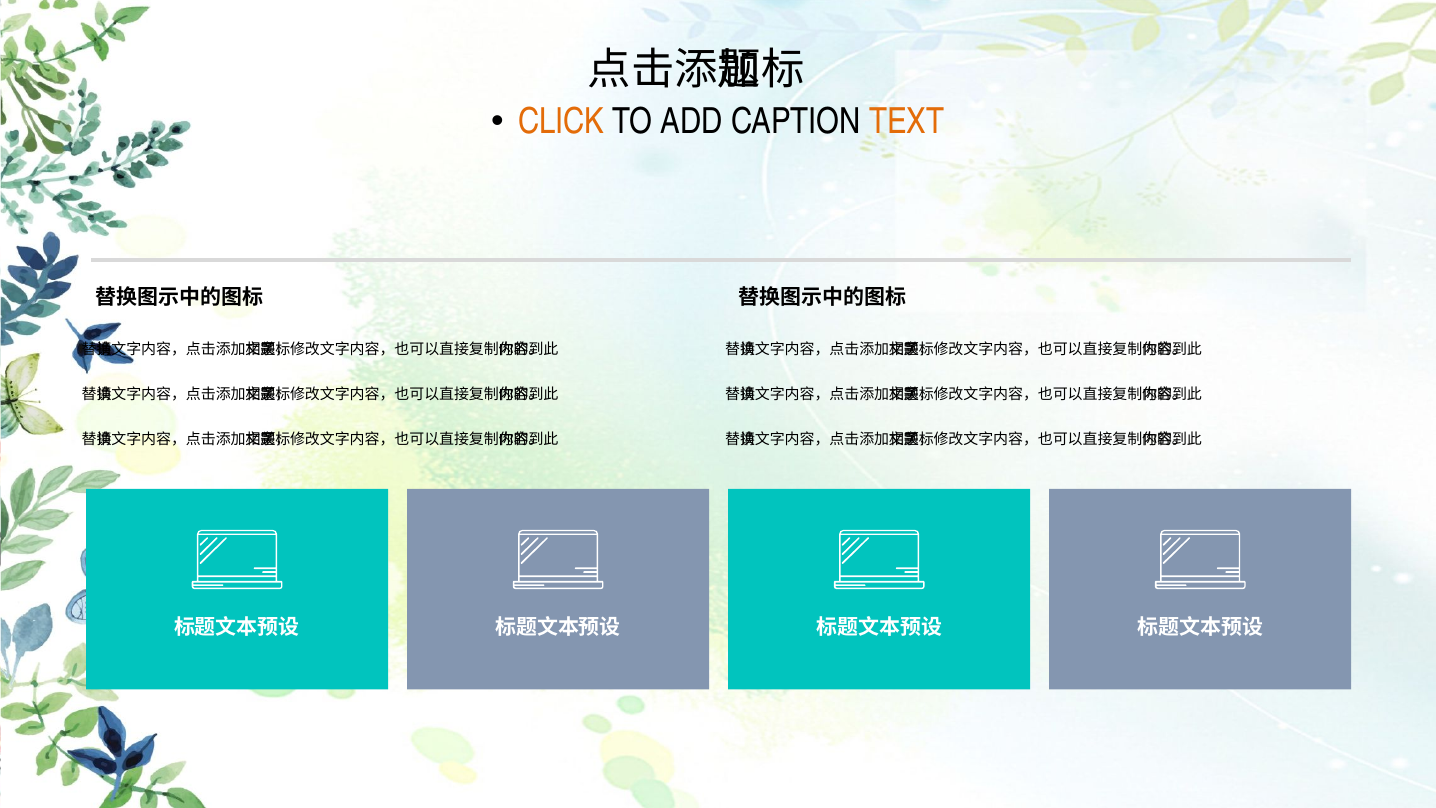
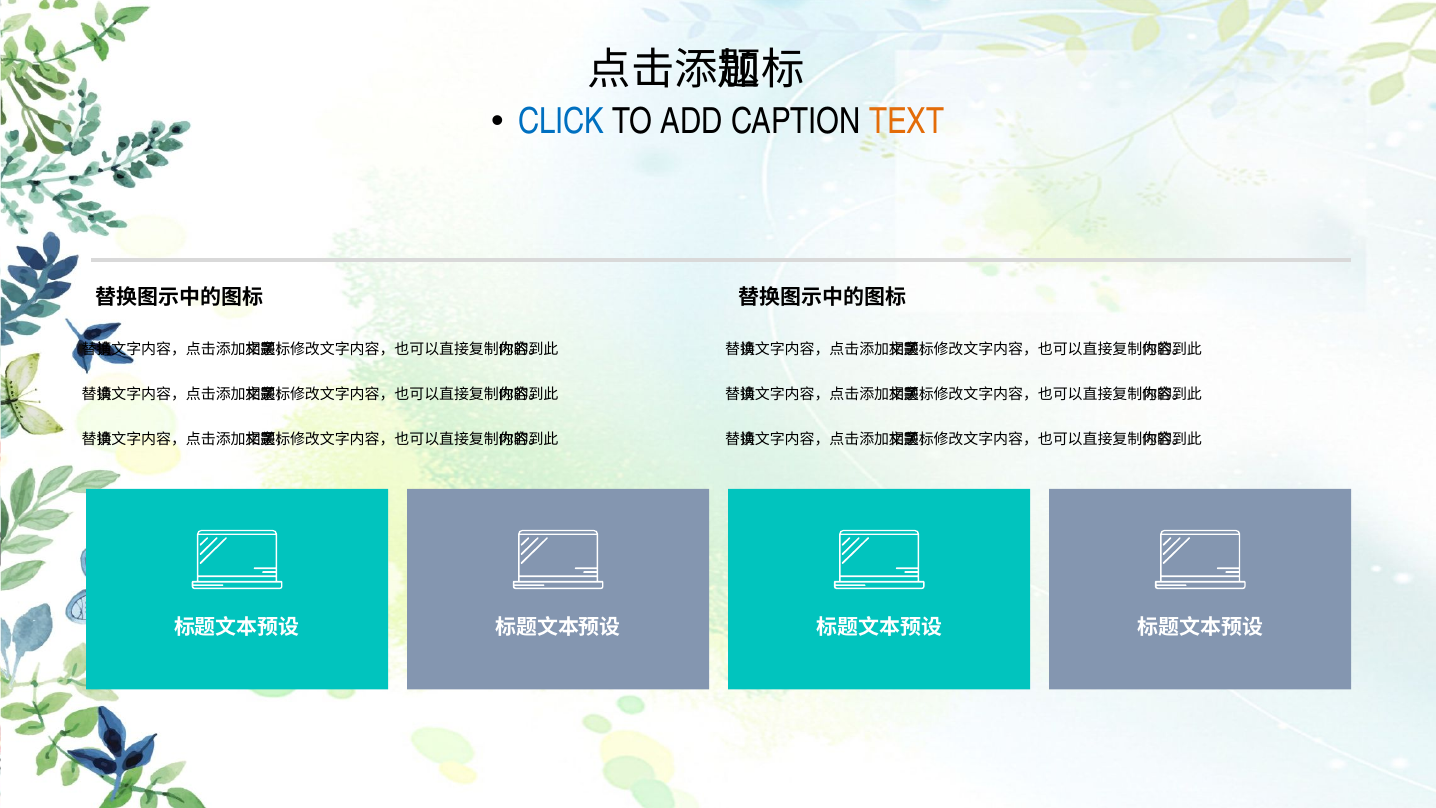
CLICK colour: orange -> blue (561, 122)
